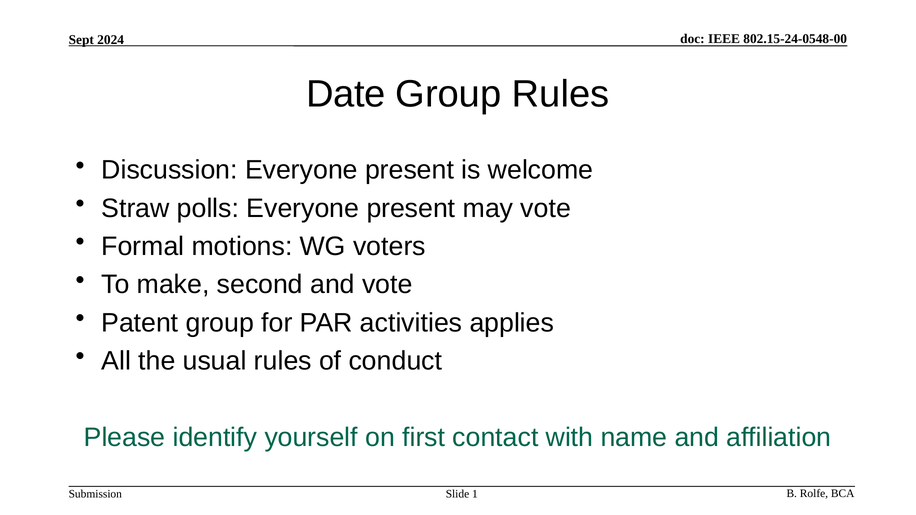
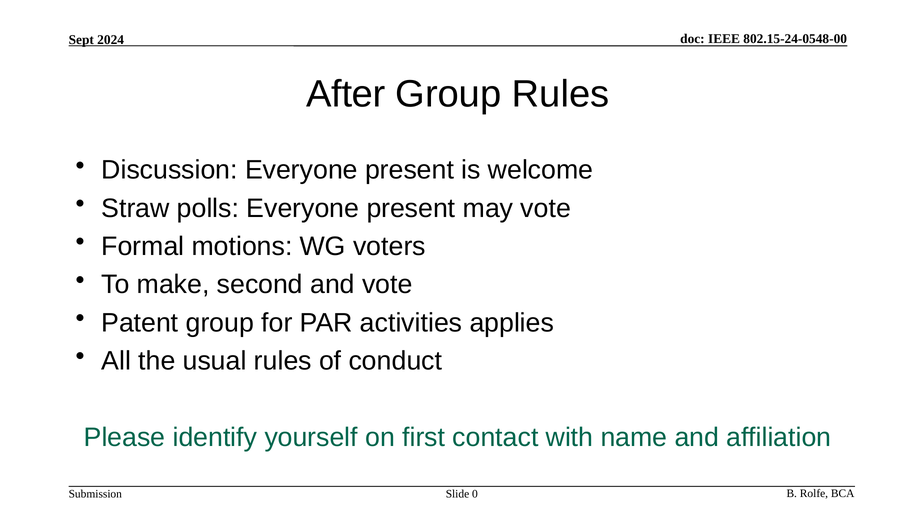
Date: Date -> After (346, 94)
1: 1 -> 0 (475, 494)
